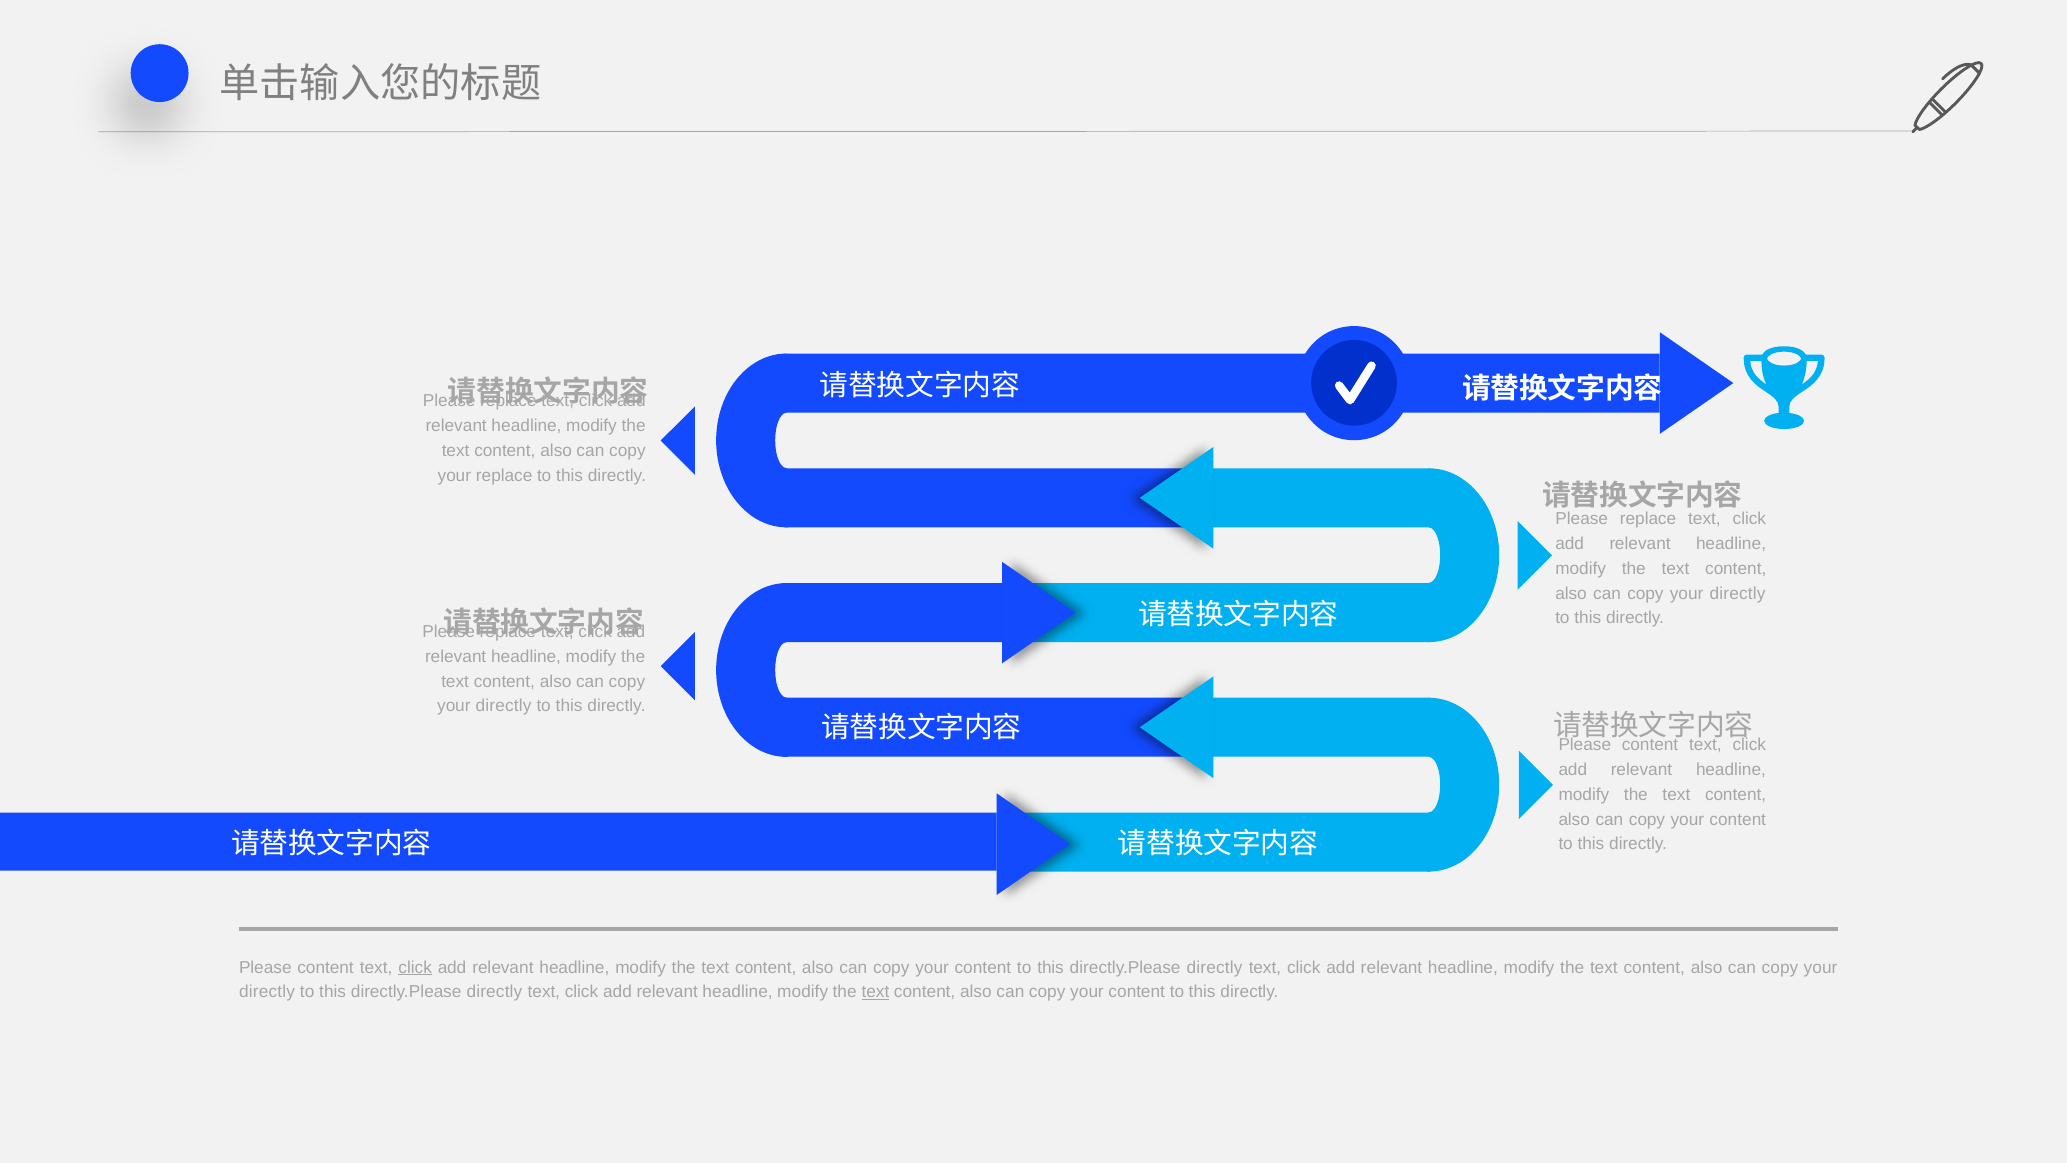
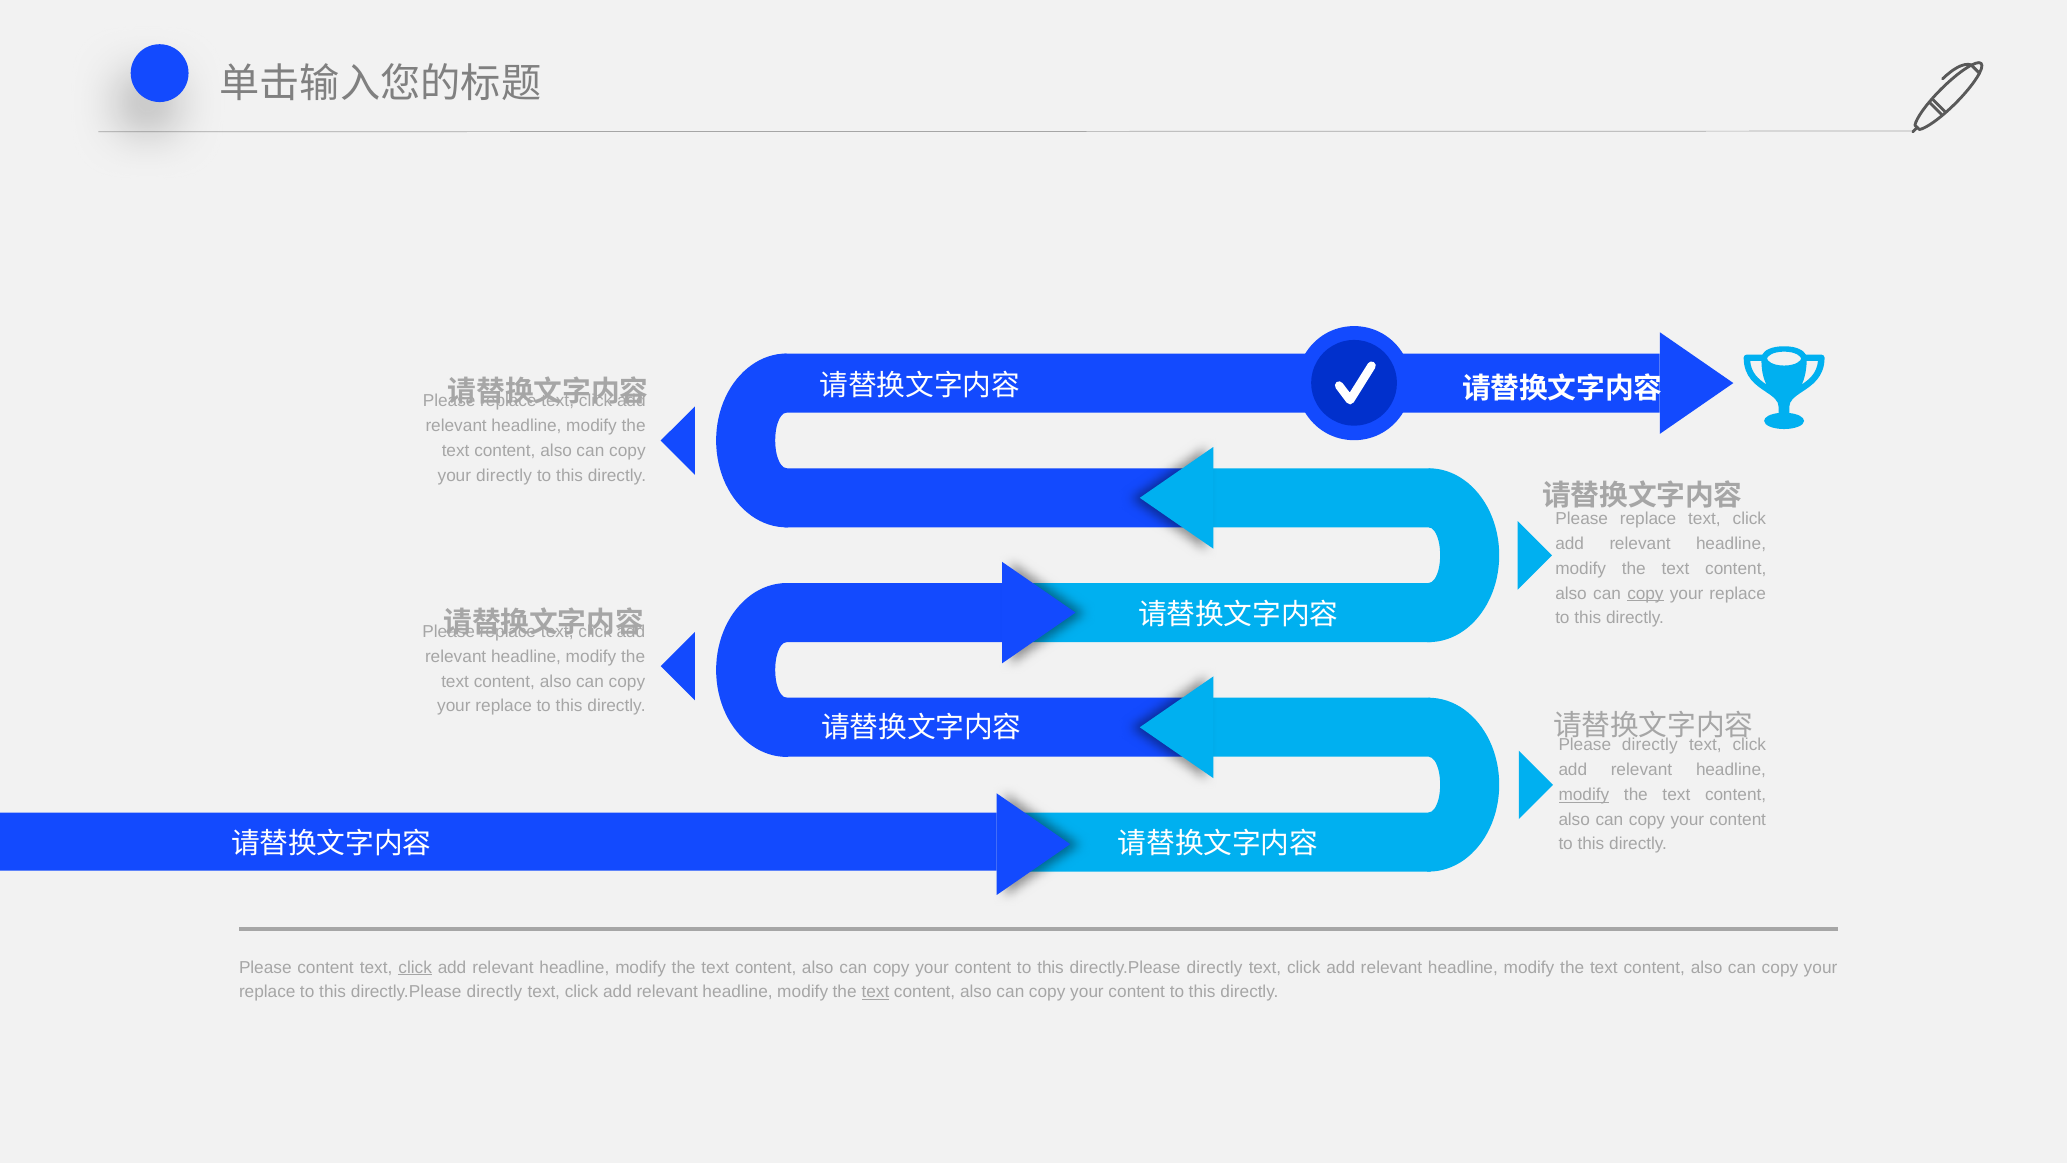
your replace: replace -> directly (504, 475)
copy underline: none -> present (1646, 593)
directly: directly -> replace (1738, 593)
directly: directly -> replace (504, 706)
content: content -> directly (1650, 745)
modify underline: none -> present (1584, 795)
directly: directly -> replace (267, 992)
